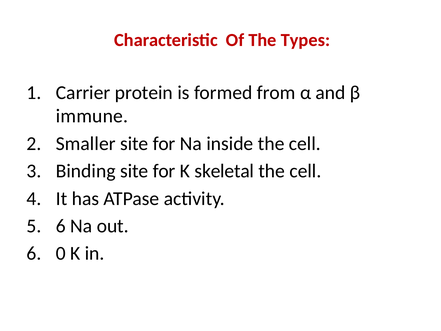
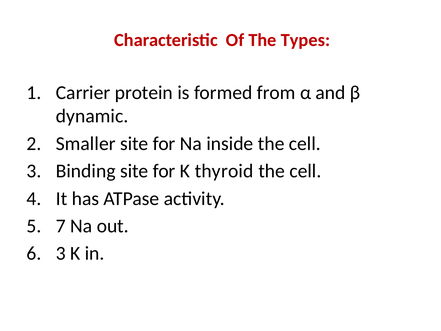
immune: immune -> dynamic (92, 116)
skeletal: skeletal -> thyroid (224, 171)
6: 6 -> 7 (61, 226)
0: 0 -> 3 (61, 253)
